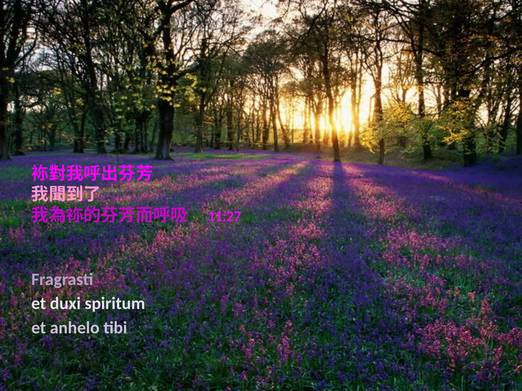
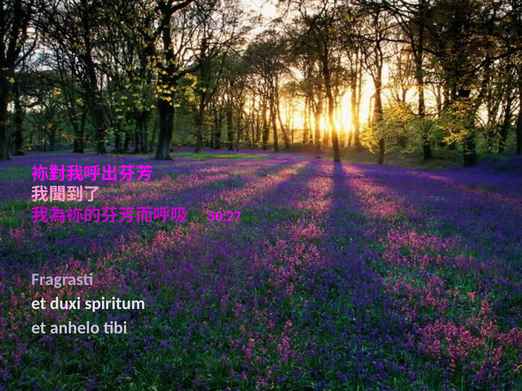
11:27: 11:27 -> 50:27 (225, 217)
